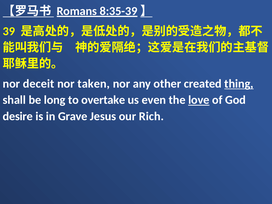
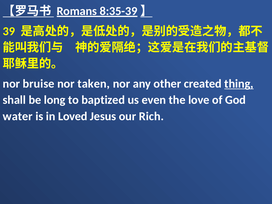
deceit: deceit -> bruise (39, 84)
overtake: overtake -> baptized (103, 100)
love underline: present -> none (199, 100)
desire: desire -> water (18, 116)
Grave: Grave -> Loved (73, 116)
